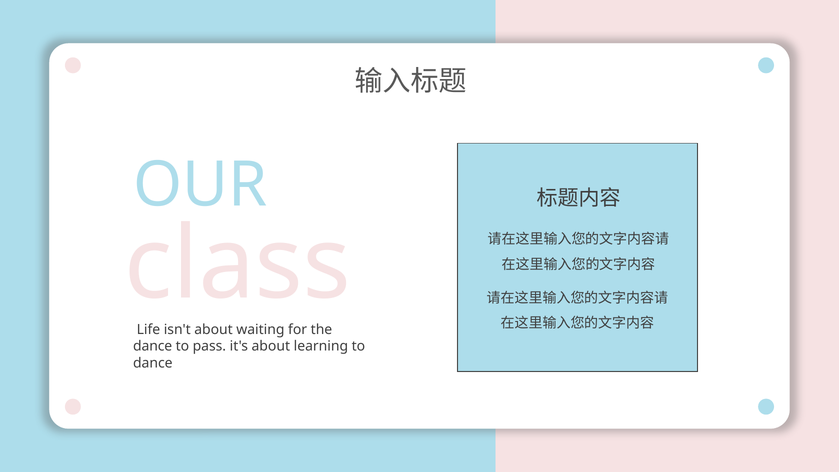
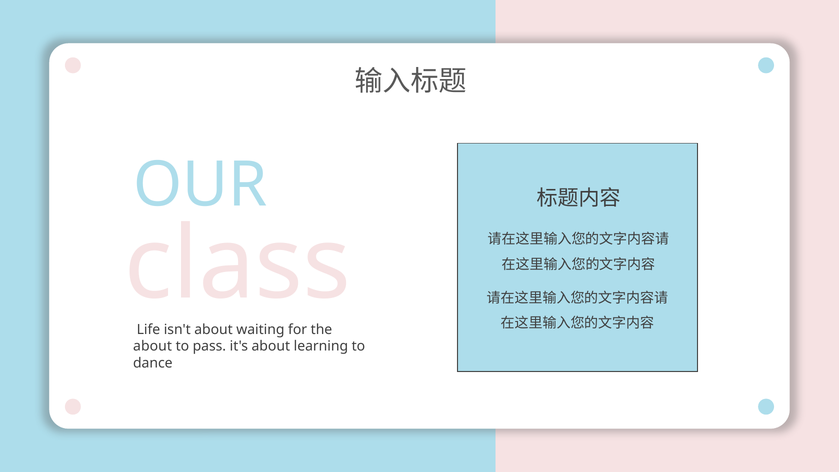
dance: dance -> about (153, 346)
